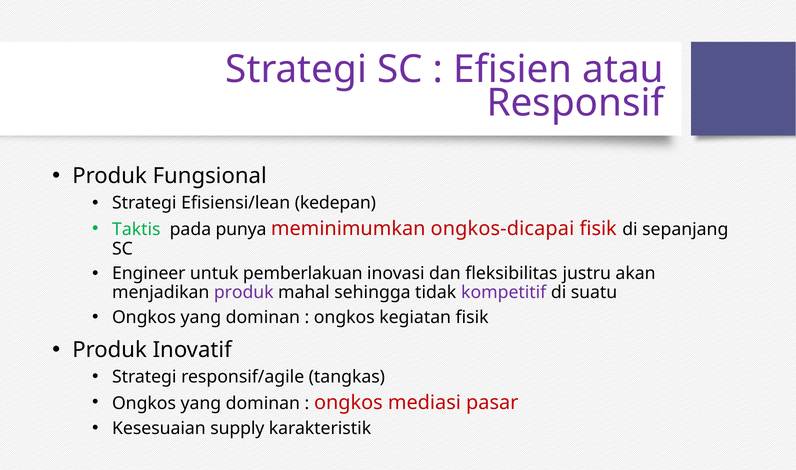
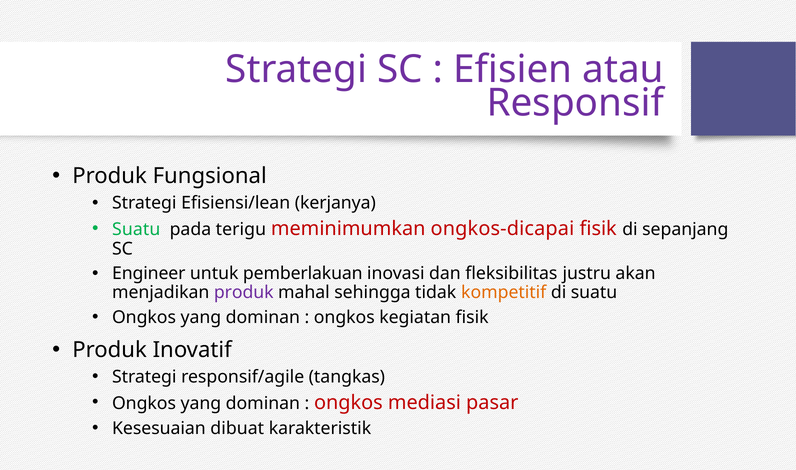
kedepan: kedepan -> kerjanya (335, 203)
Taktis: Taktis -> Suatu (136, 230)
punya: punya -> terigu (241, 230)
kompetitif colour: purple -> orange (504, 293)
supply: supply -> dibuat (237, 428)
